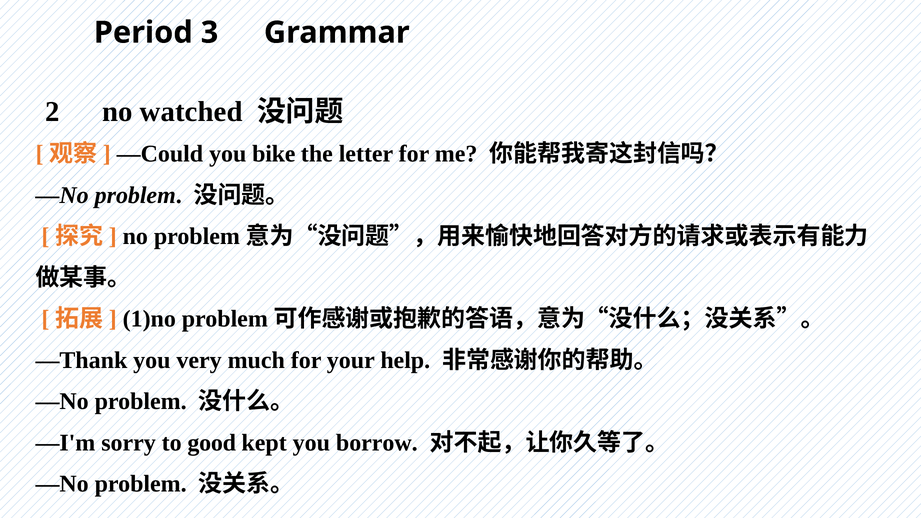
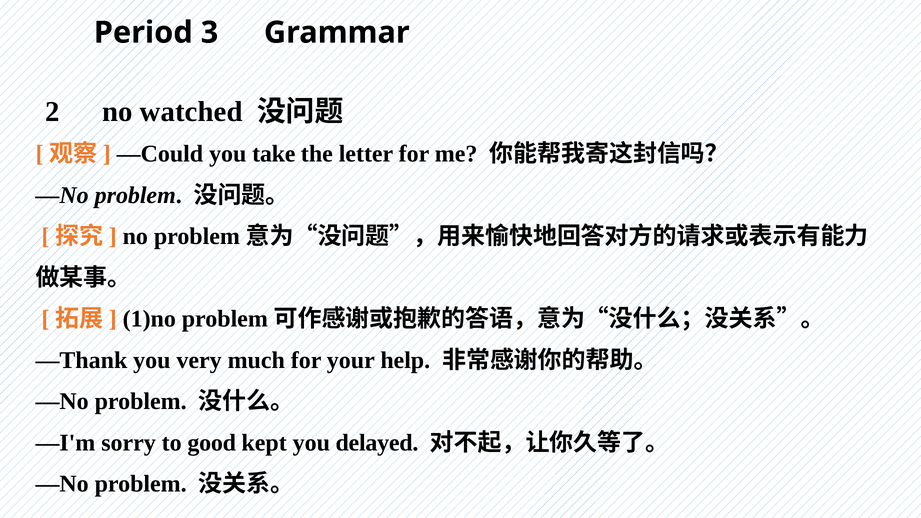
bike: bike -> take (274, 154)
borrow: borrow -> delayed (377, 443)
